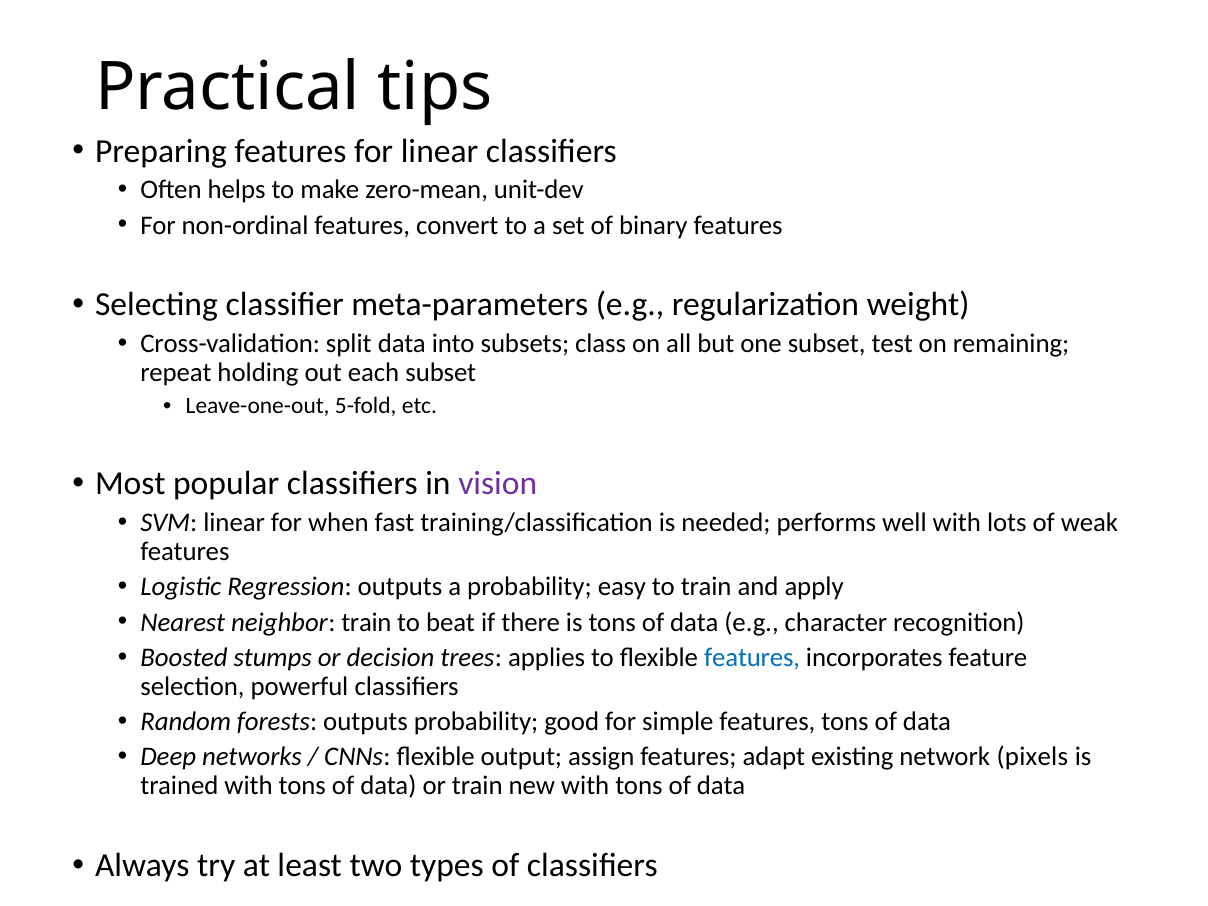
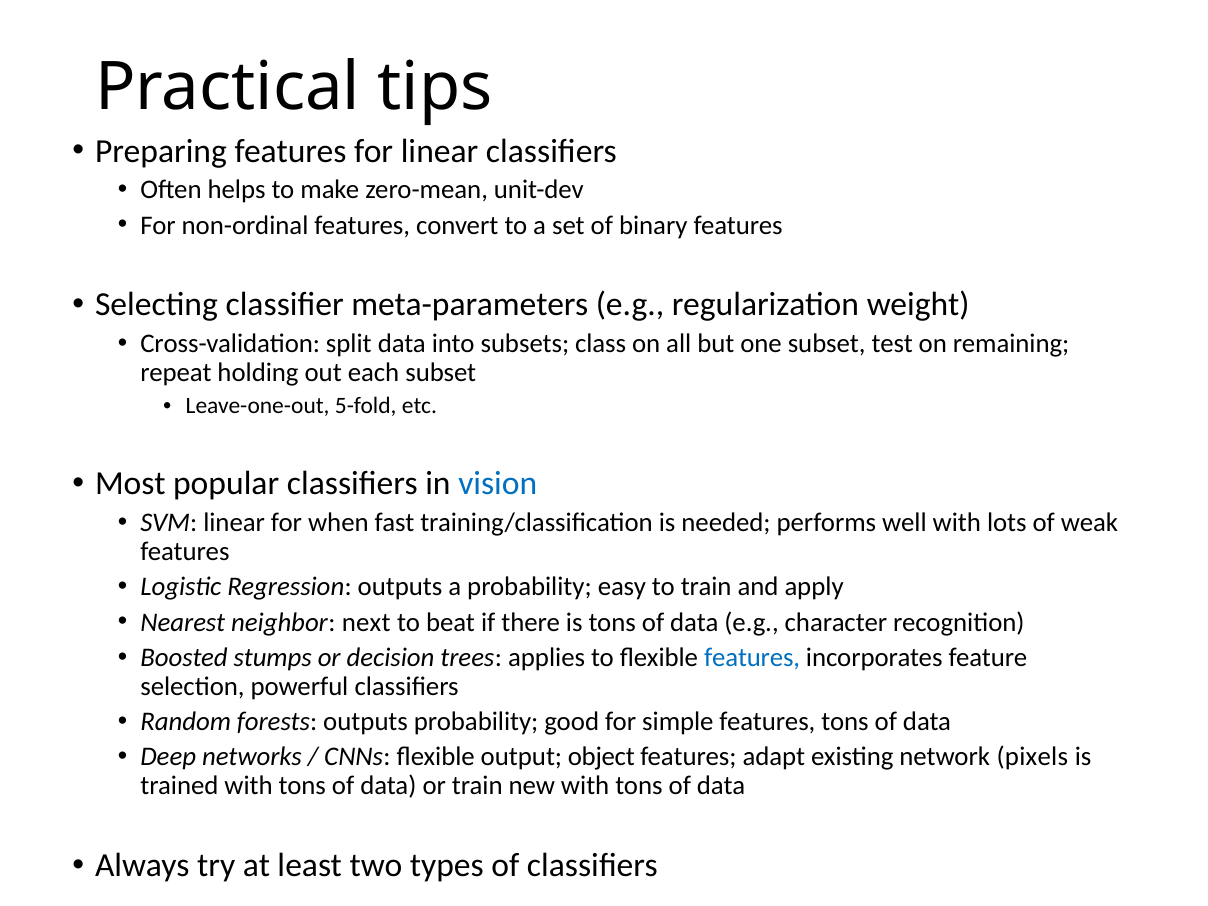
vision colour: purple -> blue (498, 484)
neighbor train: train -> next (366, 622)
assign: assign -> object (601, 757)
